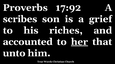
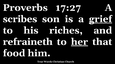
17:92: 17:92 -> 17:27 (68, 8)
grief underline: none -> present (101, 19)
accounted: accounted -> refraineth (28, 42)
unto: unto -> food (14, 54)
